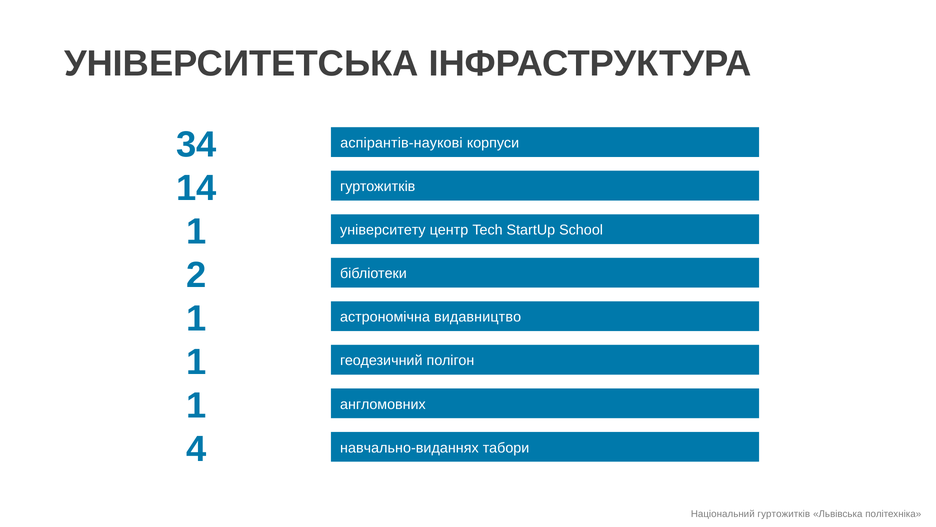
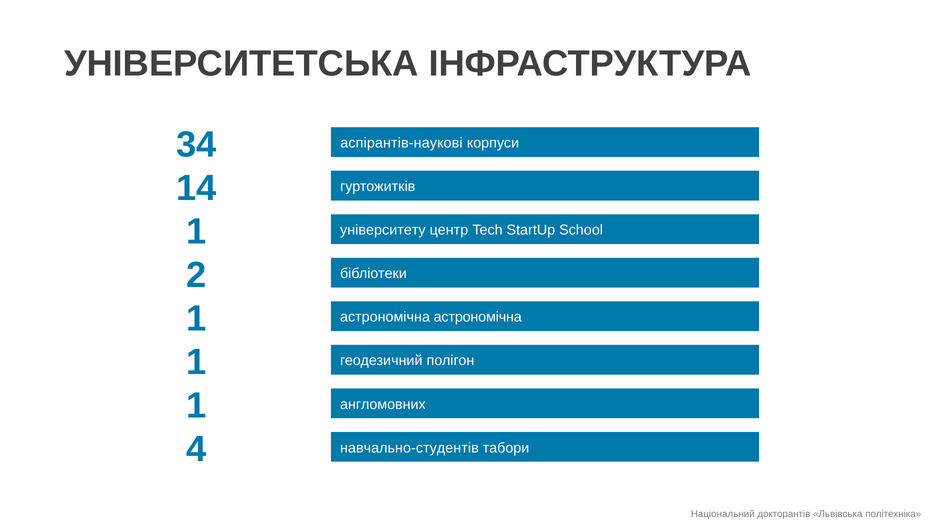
астрономічна видавництво: видавництво -> астрономічна (478, 317)
навчально-виданнях: навчально-виданнях -> навчально-студентів (409, 447)
Національний гуртожитків: гуртожитків -> докторантів (784, 514)
